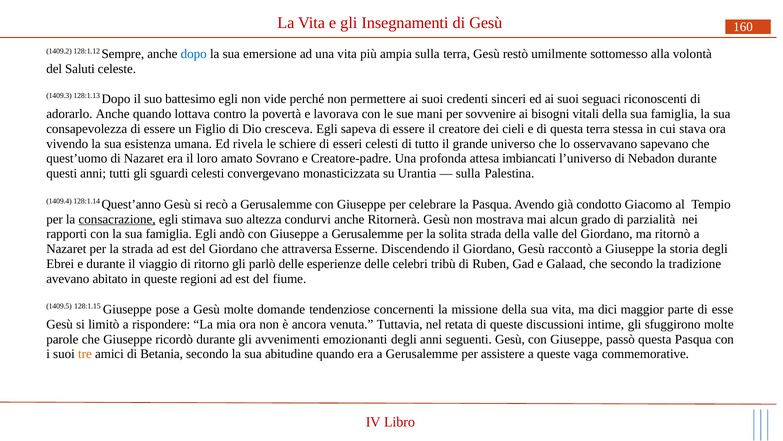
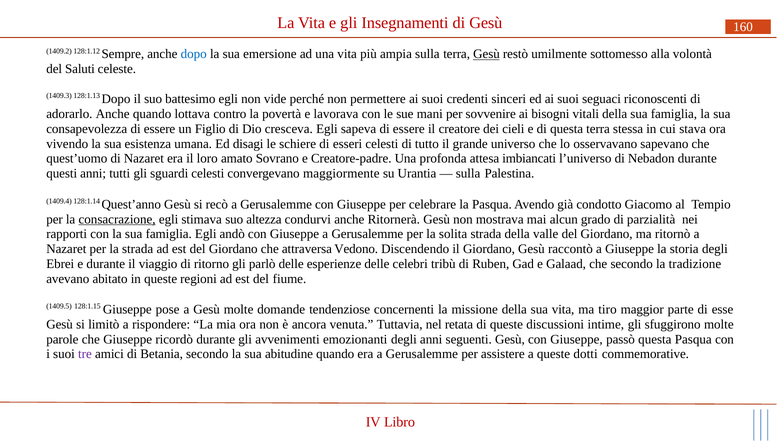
Gesù underline: none -> present (486, 54)
rivela: rivela -> disagi (248, 144)
monasticizzata: monasticizzata -> maggiormente (341, 173)
Esserne: Esserne -> Vedono (356, 249)
dici: dici -> tiro (607, 309)
tre colour: orange -> purple (85, 354)
vaga: vaga -> dotti (586, 354)
